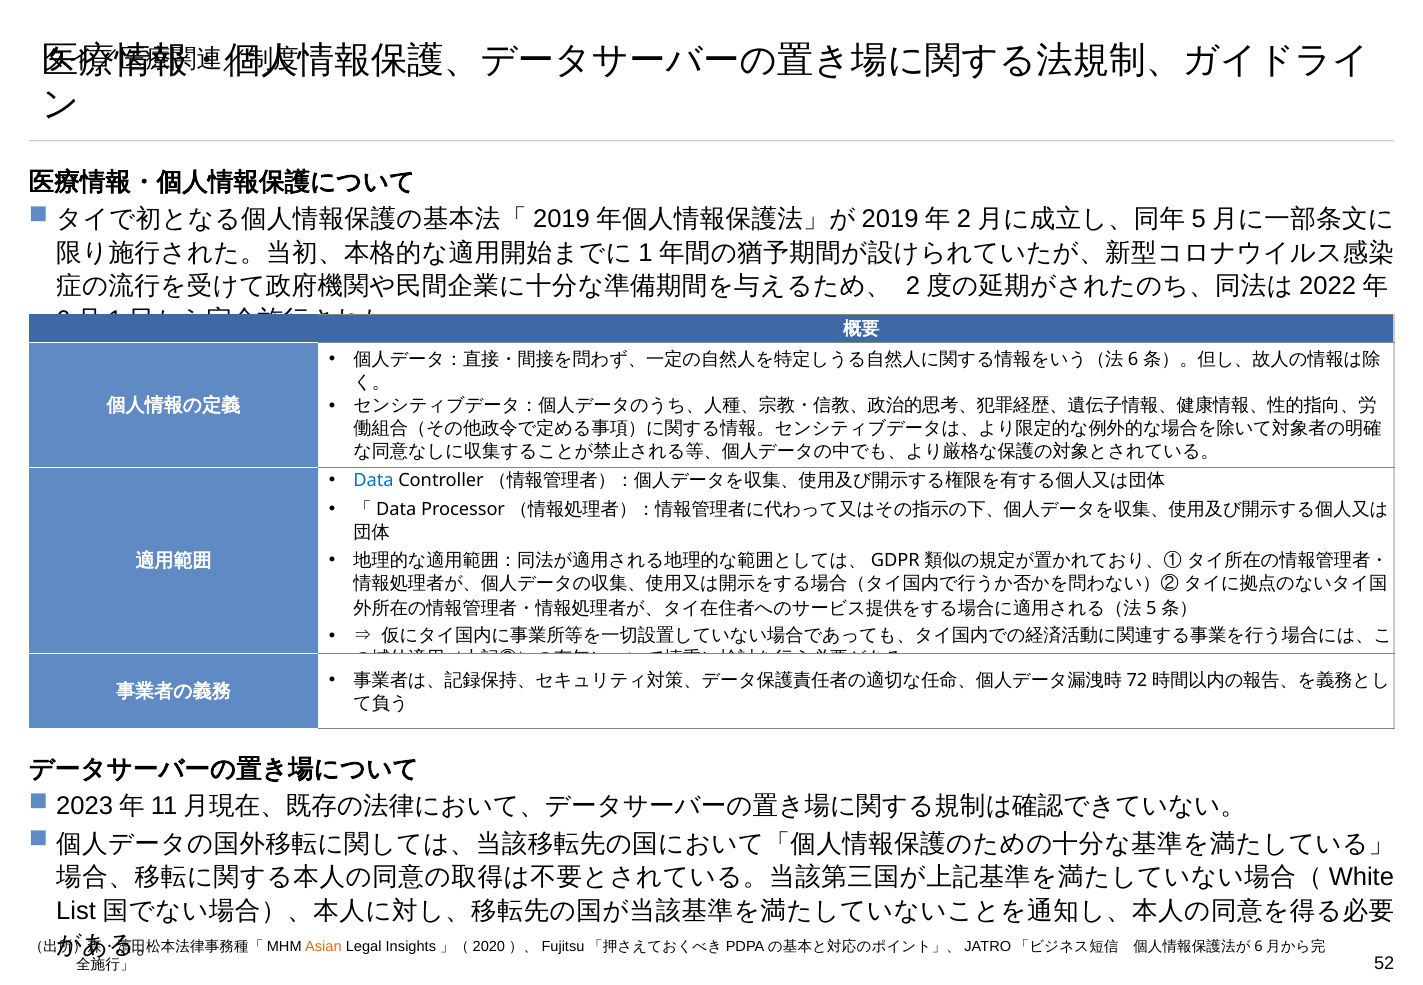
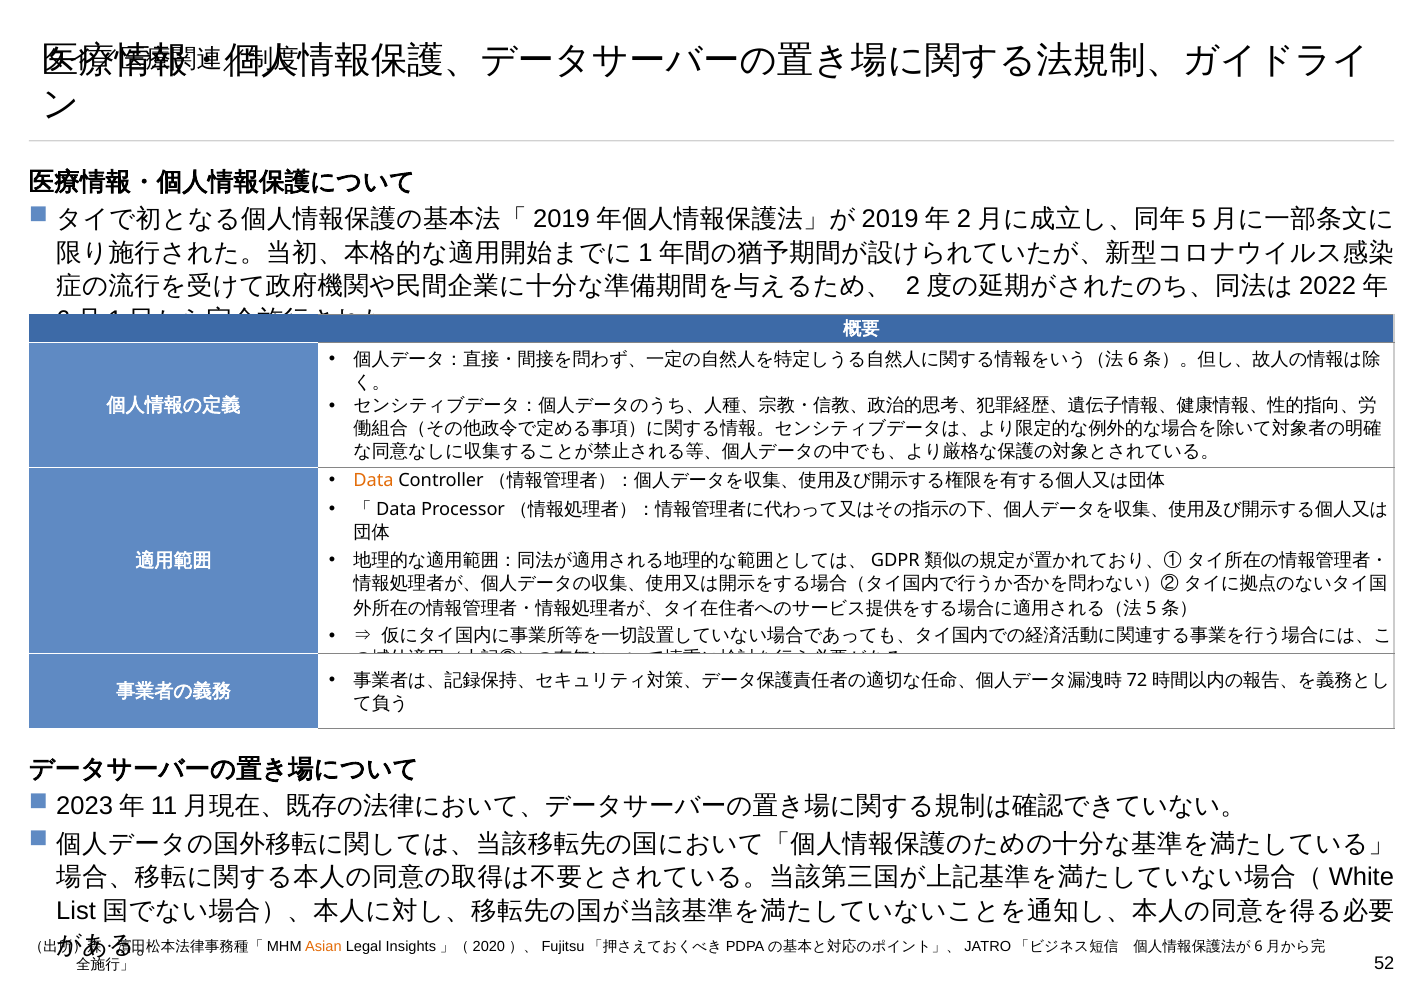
Data colour: blue -> orange (374, 480)
